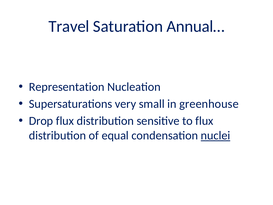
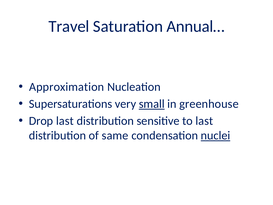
Representation: Representation -> Approximation (67, 87)
small underline: none -> present (152, 104)
Drop flux: flux -> last (65, 121)
to flux: flux -> last (204, 121)
equal: equal -> same (115, 135)
